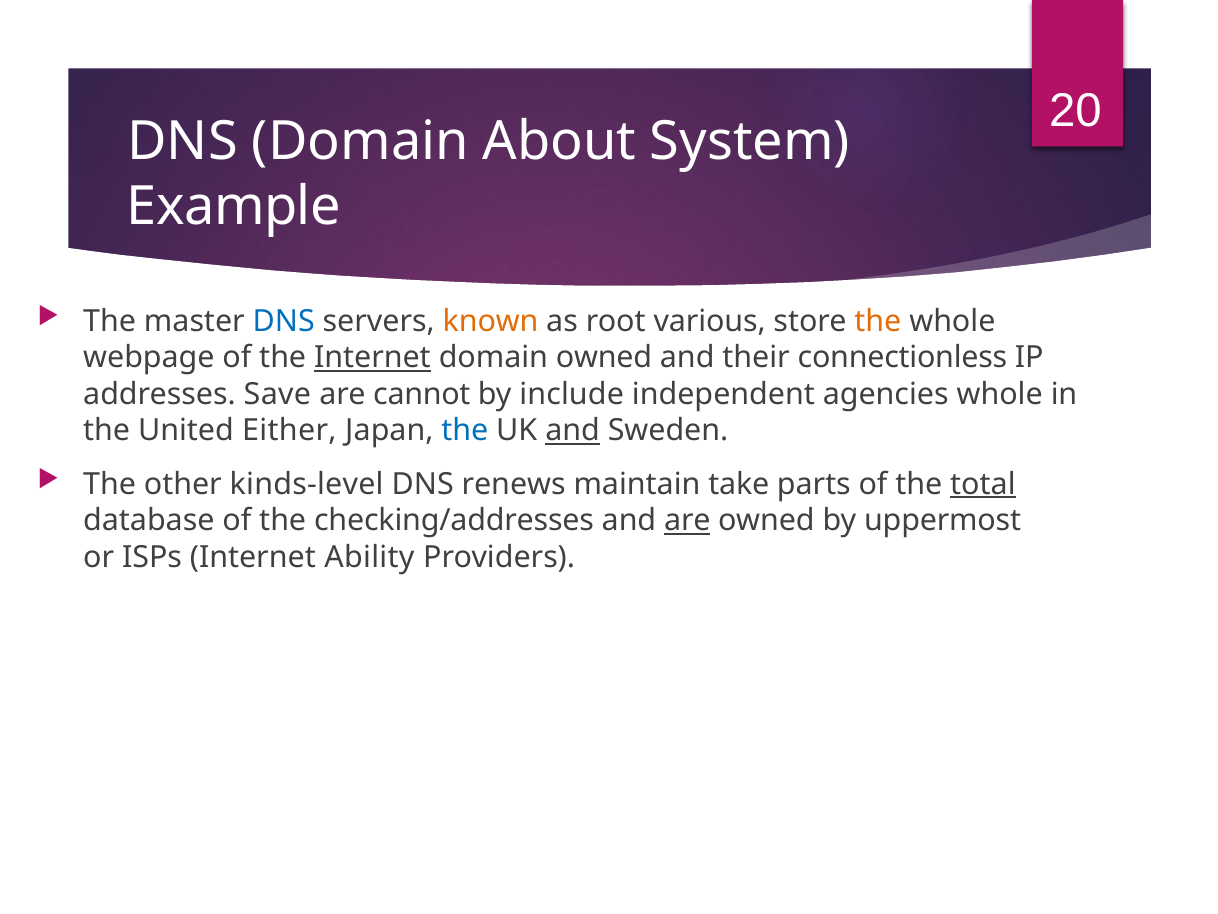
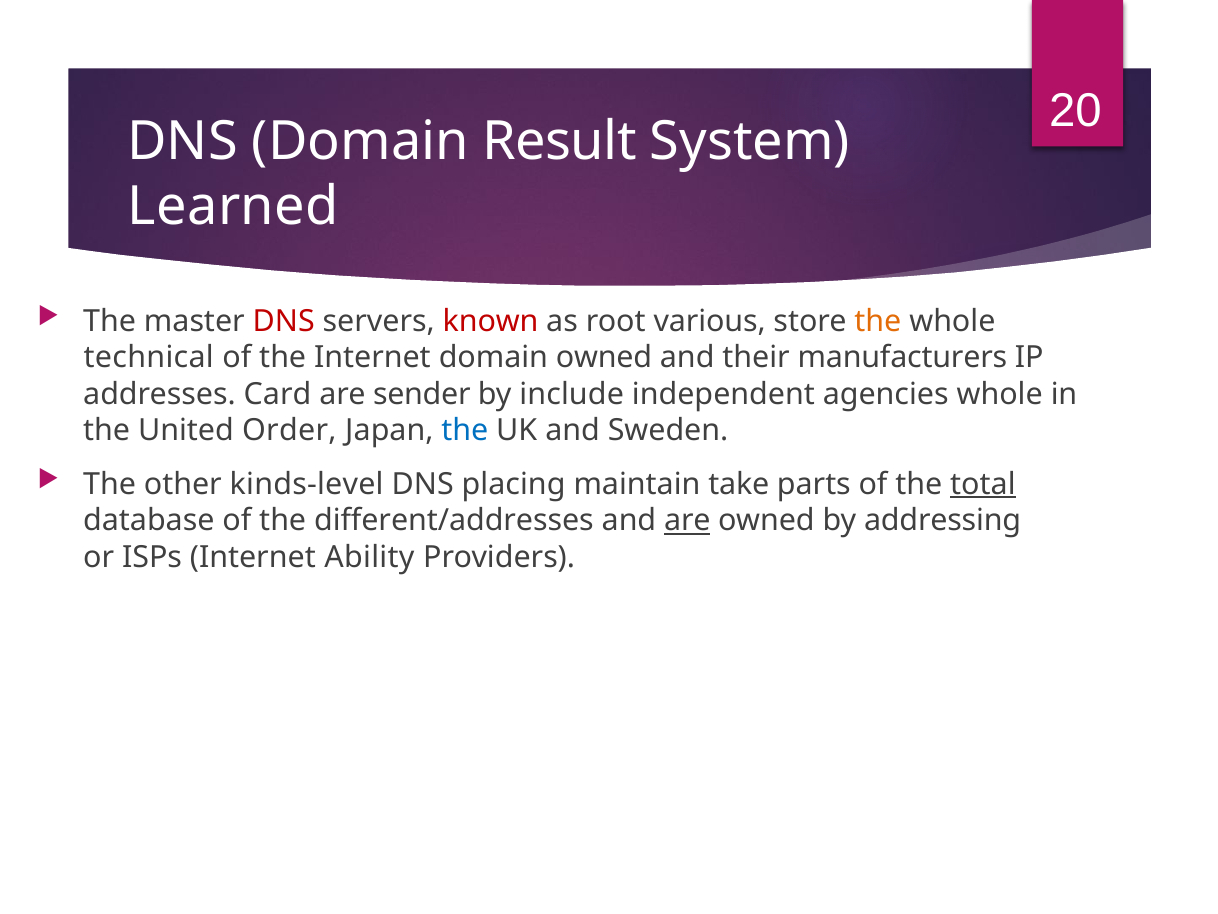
About: About -> Result (560, 142)
Example: Example -> Learned (233, 207)
DNS colour: blue -> red (284, 321)
known colour: orange -> red (491, 321)
webpage: webpage -> technical (149, 357)
Internet underline: present -> none (372, 357)
connectionless: connectionless -> manufacturers (902, 357)
Save: Save -> Card (278, 394)
cannot: cannot -> sender (422, 394)
Either: Either -> Order (289, 430)
and underline: present -> none (573, 430)
renews: renews -> placing (514, 484)
checking/addresses: checking/addresses -> different/addresses (454, 520)
uppermost: uppermost -> addressing (943, 520)
